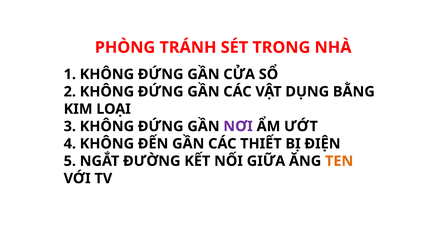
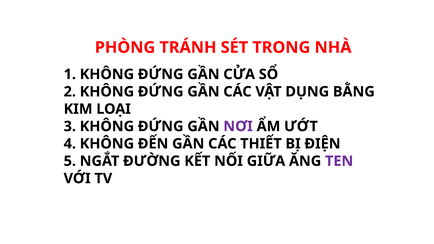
TEN colour: orange -> purple (339, 161)
